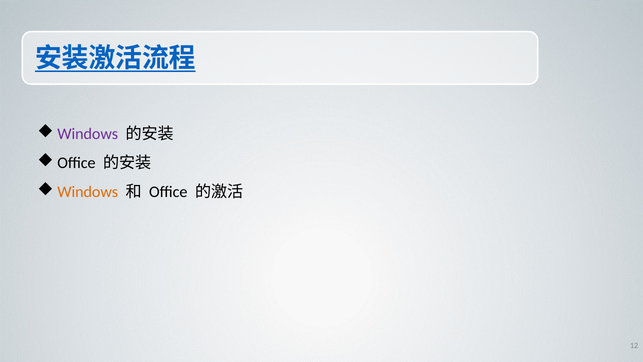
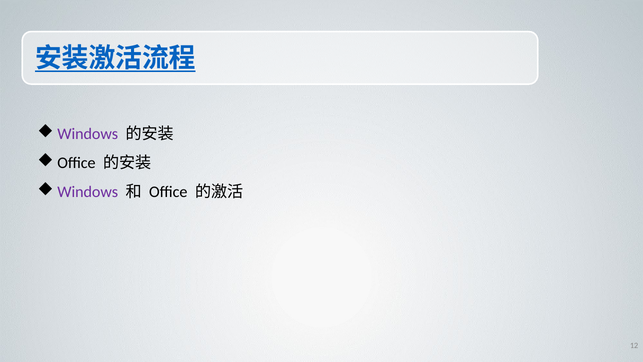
Windows colour: orange -> purple (88, 192)
